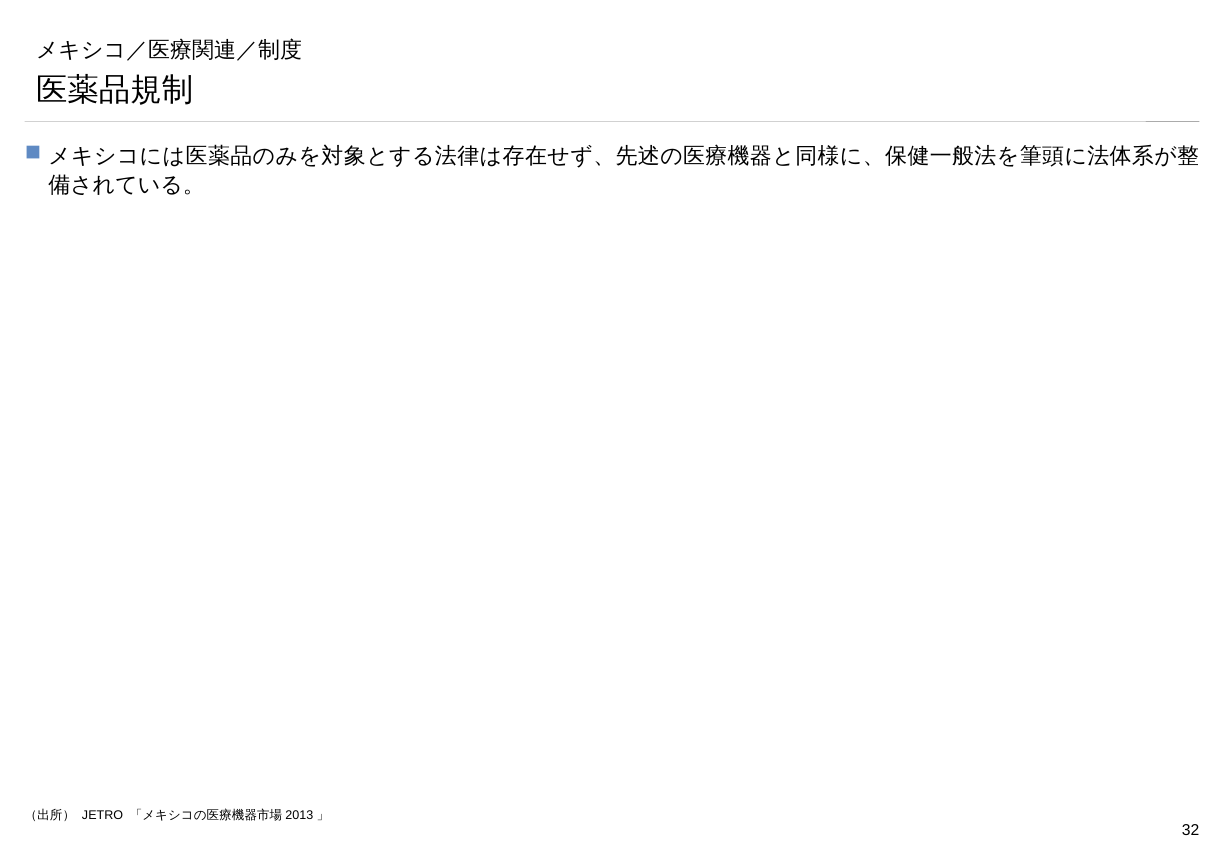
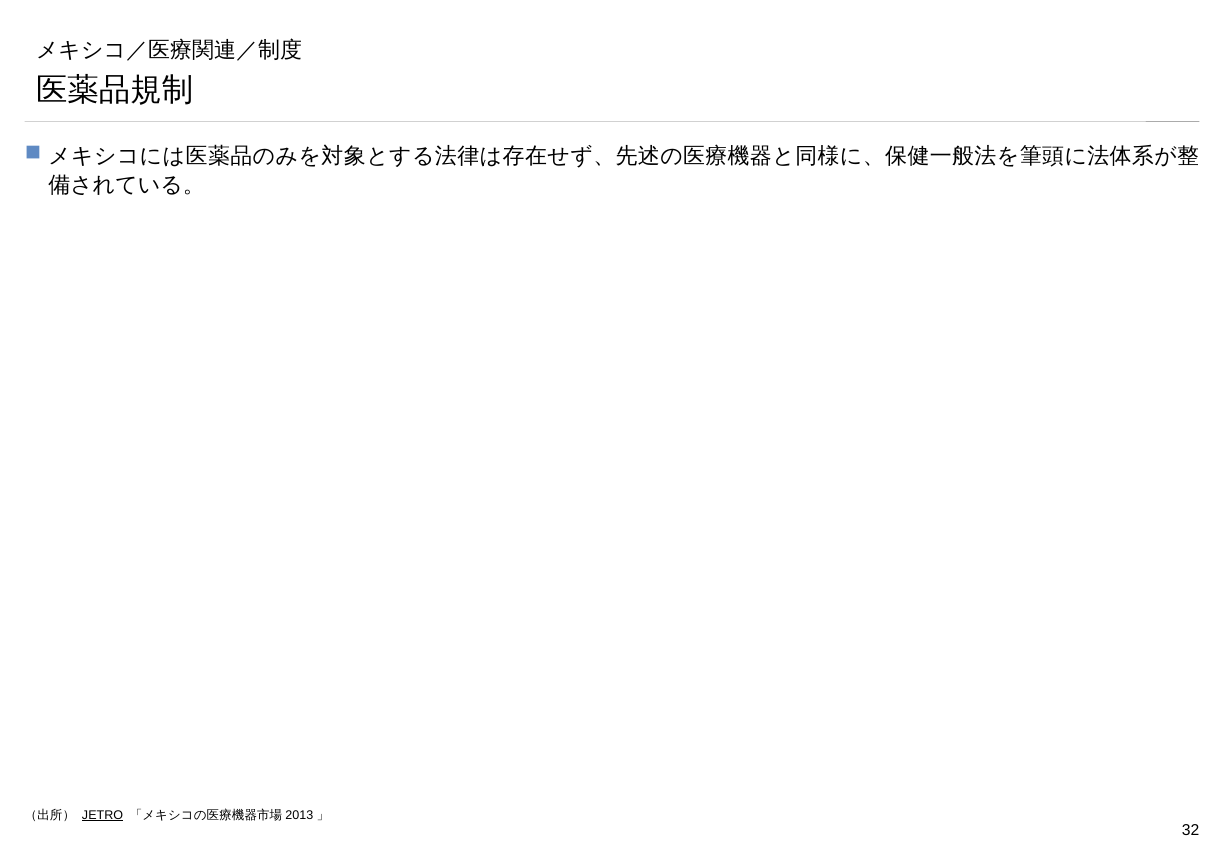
JETRO underline: none -> present (103, 815)
